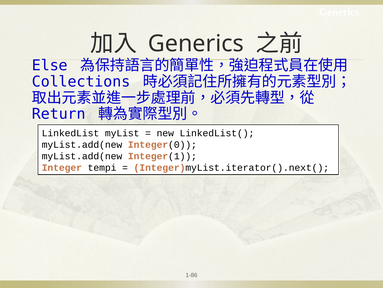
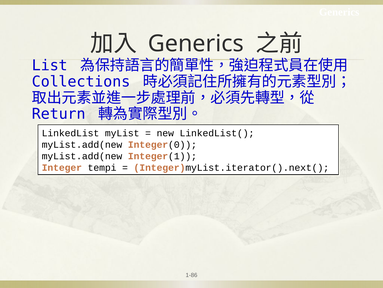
Else: Else -> List (50, 65)
